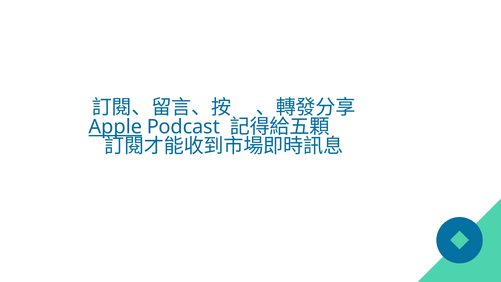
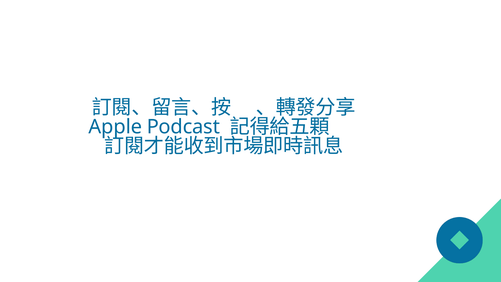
Apple underline: present -> none (115, 127)
